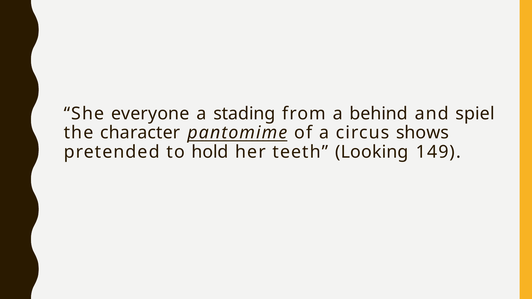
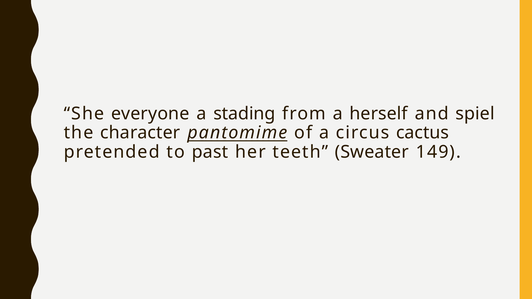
behind: behind -> herself (379, 114)
shows: shows -> cactus (423, 133)
hold: hold -> past (210, 152)
Looking: Looking -> Sweater (372, 152)
